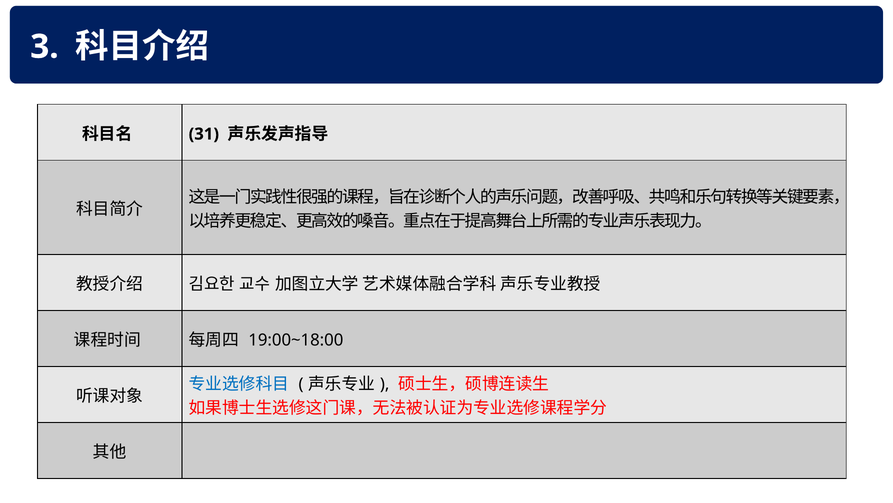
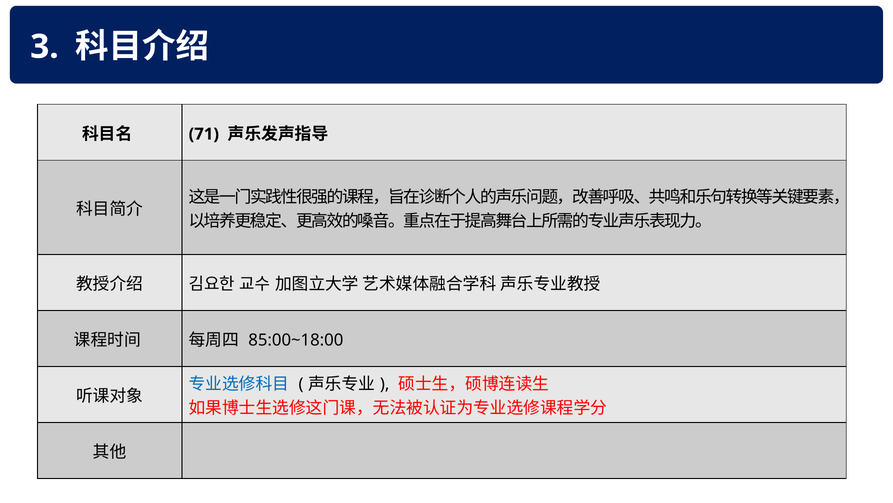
31: 31 -> 71 (204, 134)
19:00~18:00: 19:00~18:00 -> 85:00~18:00 (296, 340)
